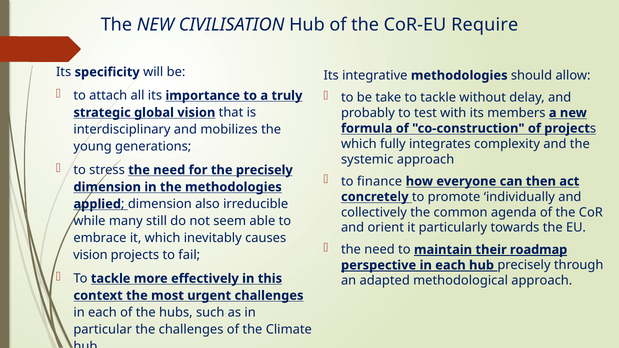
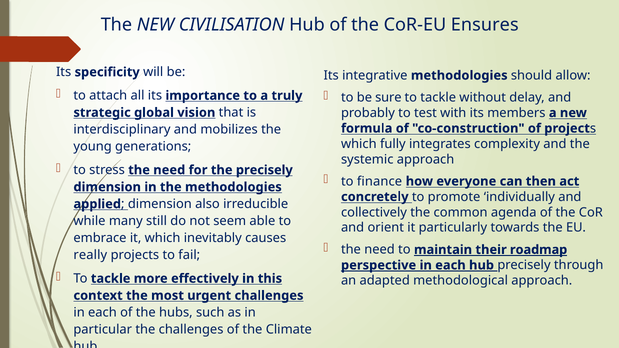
Require: Require -> Ensures (485, 25)
take: take -> sure (388, 97)
vision: vision -> really (90, 255)
